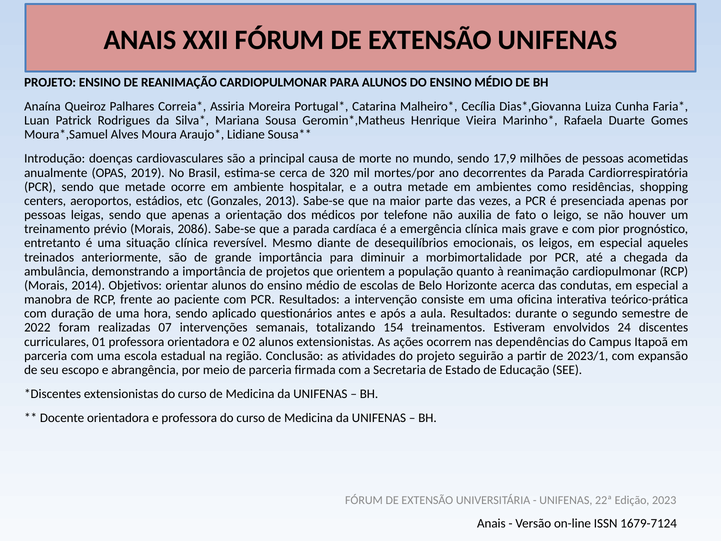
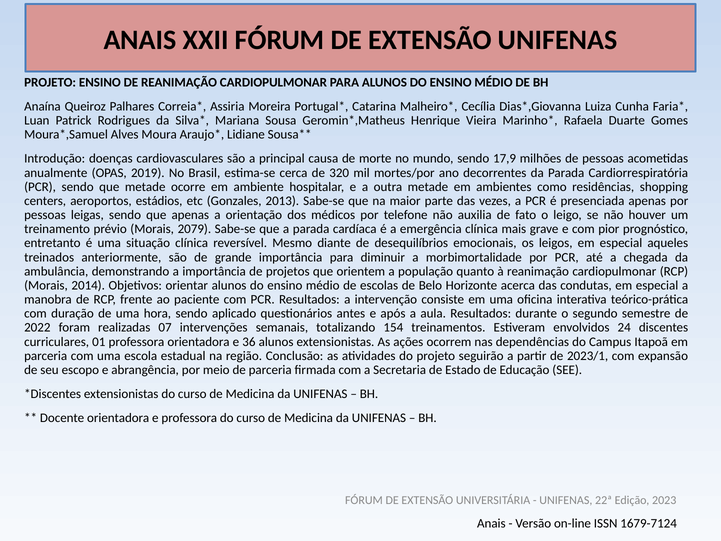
2086: 2086 -> 2079 (194, 229)
02: 02 -> 36 (249, 342)
